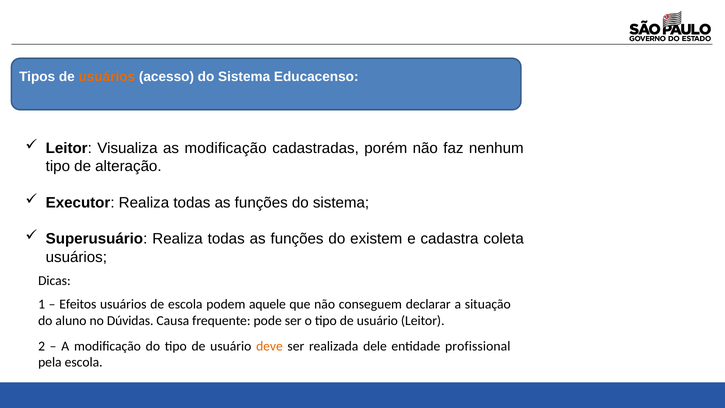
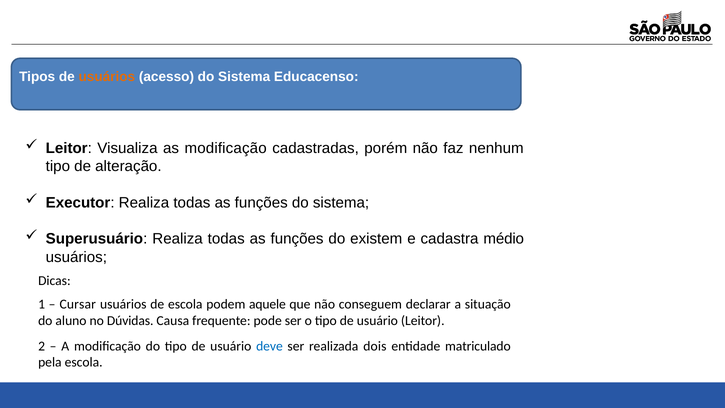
coleta: coleta -> médio (504, 239)
Efeitos: Efeitos -> Cursar (78, 304)
deve colour: orange -> blue (269, 346)
dele: dele -> dois (375, 346)
profissional: profissional -> matriculado (478, 346)
